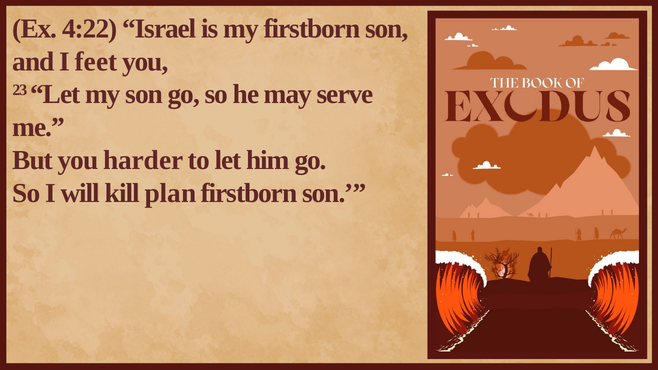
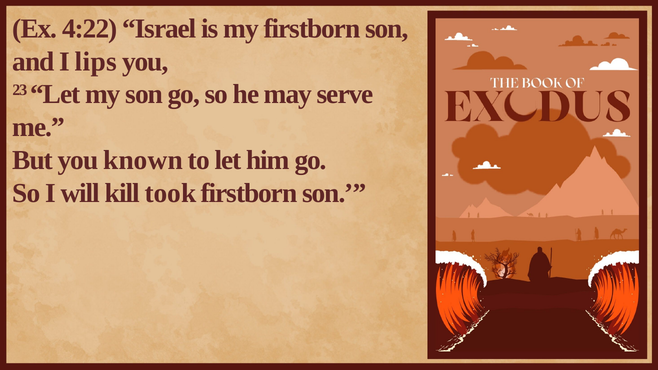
feet: feet -> lips (96, 61)
harder: harder -> known (143, 160)
plan: plan -> took (171, 193)
